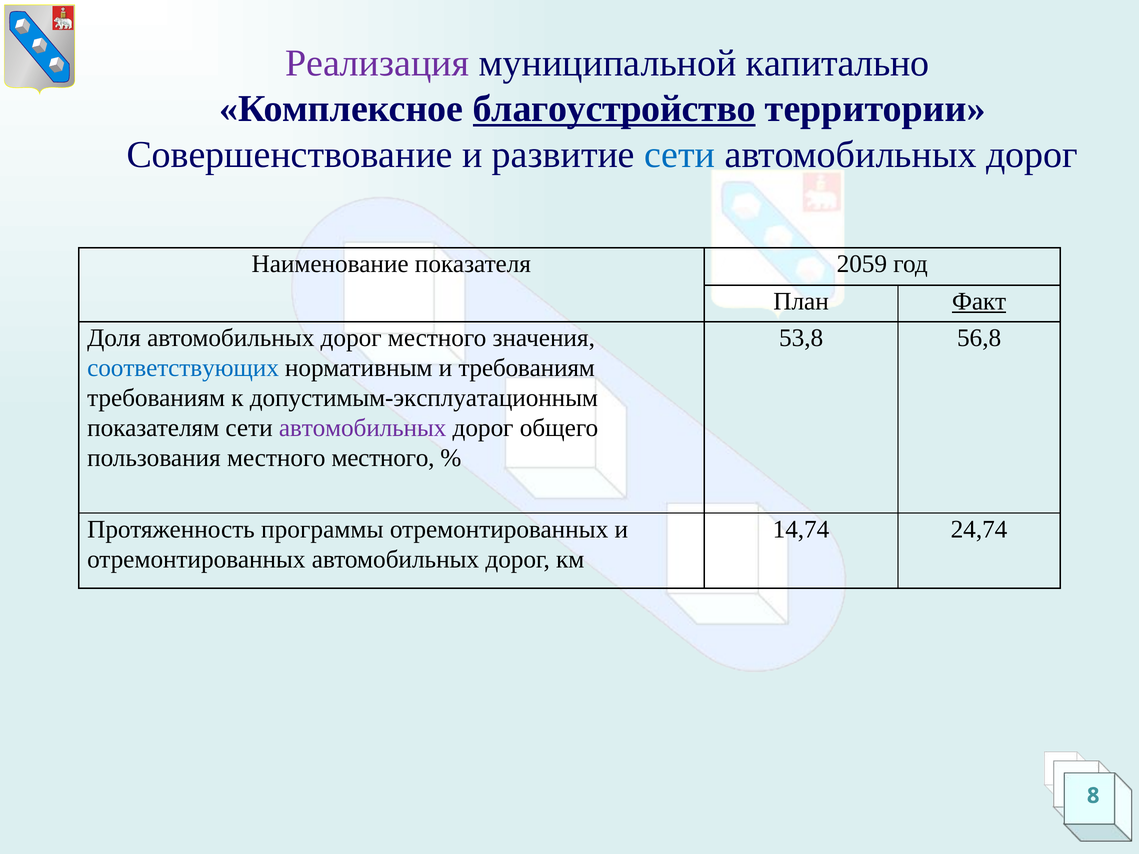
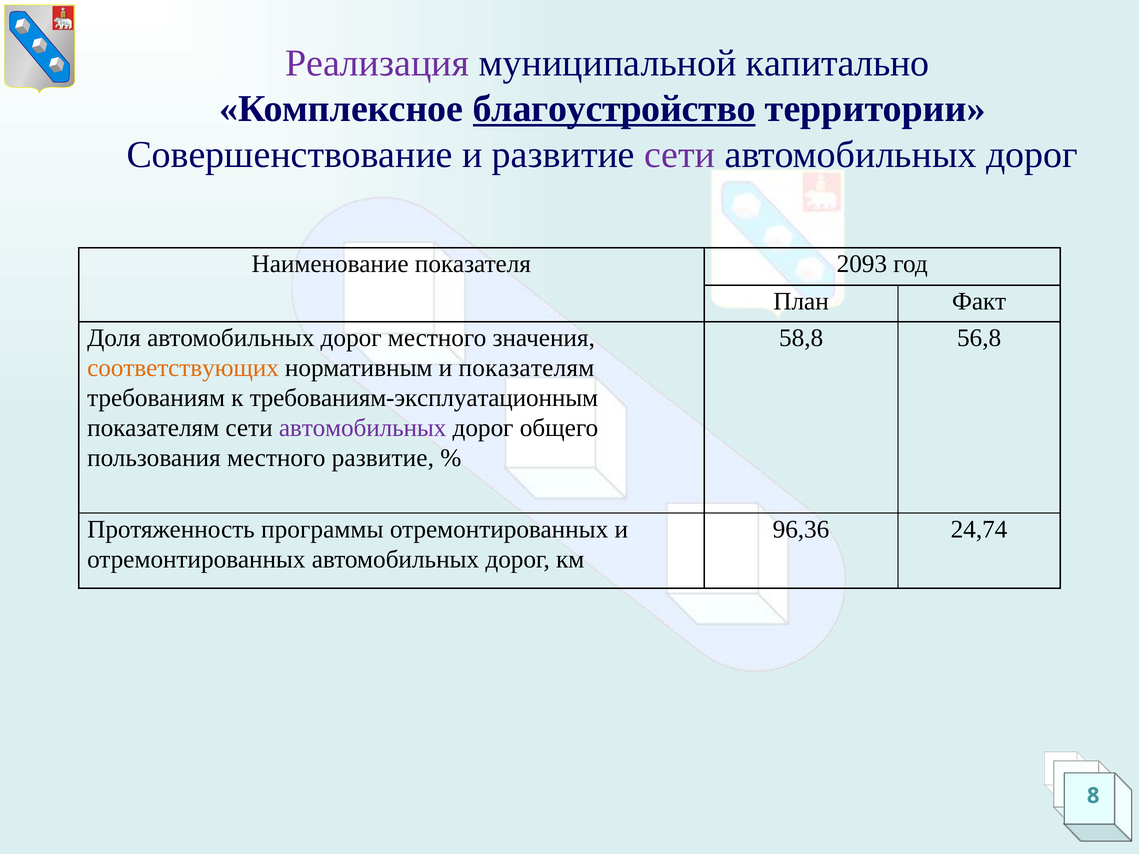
сети colour: blue -> purple (680, 155)
2059: 2059 -> 2093 (862, 264)
Факт underline: present -> none (979, 301)
53,8: 53,8 -> 58,8 (801, 338)
соответствующих colour: blue -> orange (183, 368)
и требованиям: требованиям -> показателям (526, 368)
допустимым-эксплуатационным: допустимым-эксплуатационным -> требованиям-эксплуатационным (424, 398)
местного местного: местного -> развитие (383, 458)
14,74: 14,74 -> 96,36 (801, 529)
